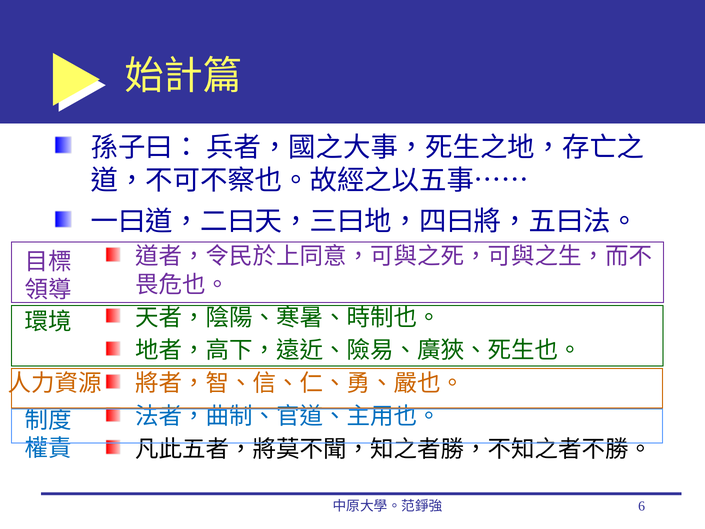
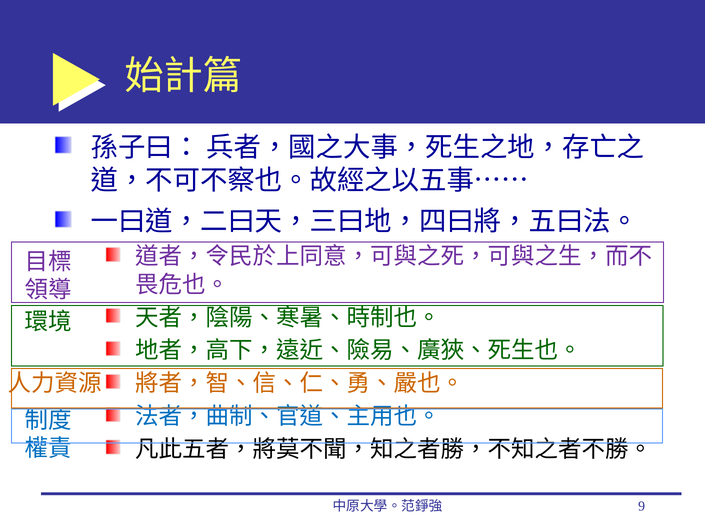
6: 6 -> 9 (642, 506)
